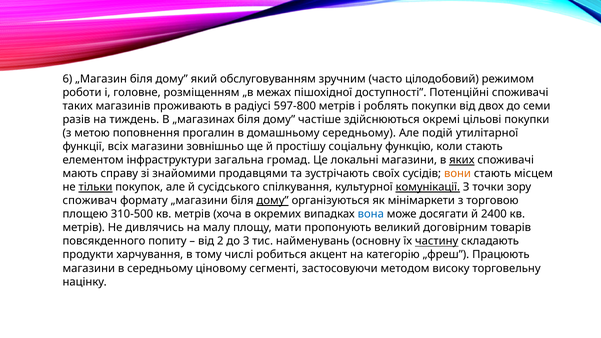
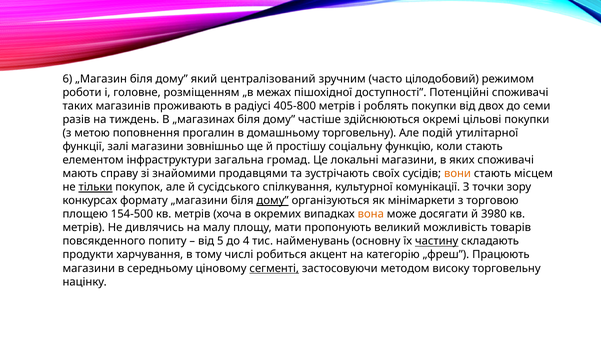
обслуговуванням: обслуговуванням -> централізований (268, 79)
597-800: 597-800 -> 405-800 (295, 106)
домашньому середньому: середньому -> торговельну (359, 133)
всіх: всіх -> залі (118, 147)
яких underline: present -> none (462, 160)
комунікації underline: present -> none (428, 187)
споживач: споживач -> конкурсах (90, 201)
310-500: 310-500 -> 154-500 (132, 214)
вона colour: blue -> orange (371, 214)
2400: 2400 -> 3980 (494, 214)
договірним: договірним -> можливість (455, 228)
2: 2 -> 5 (220, 241)
3: 3 -> 4 (246, 241)
сегменті underline: none -> present (274, 268)
